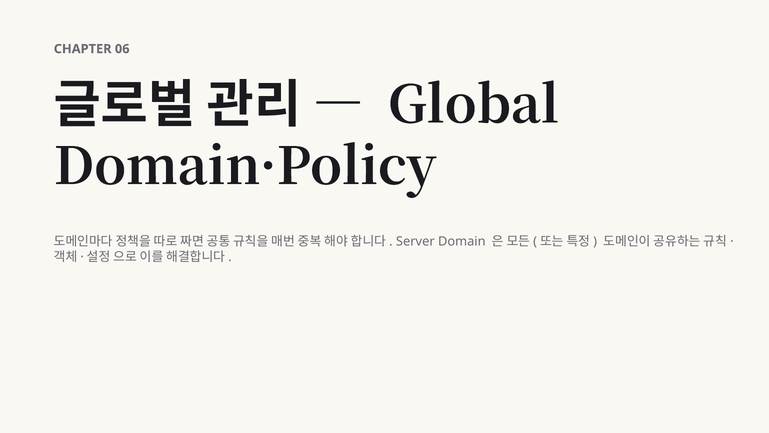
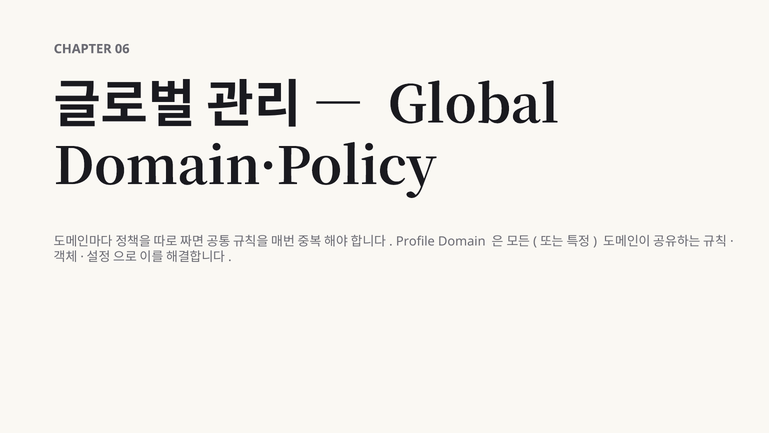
Server: Server -> Profile (415, 241)
